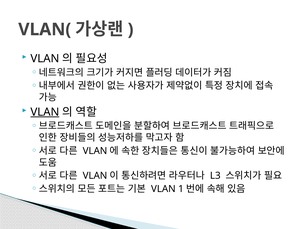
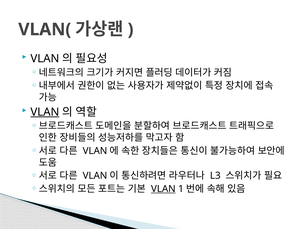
VLAN underline: none -> present (163, 189)
